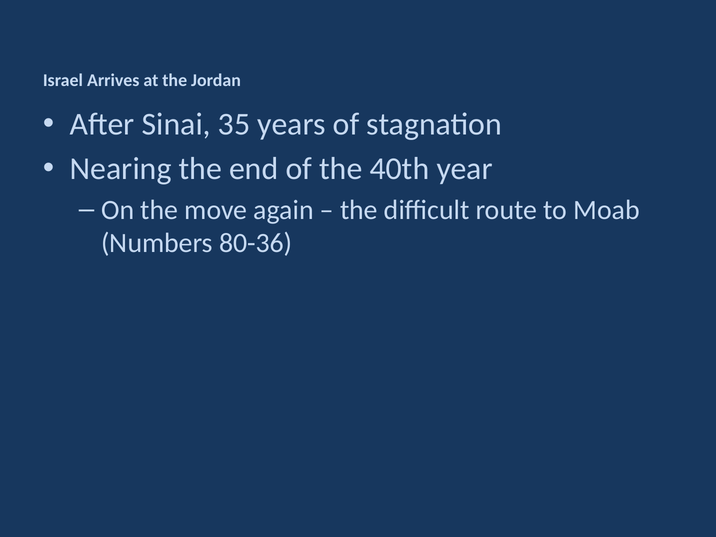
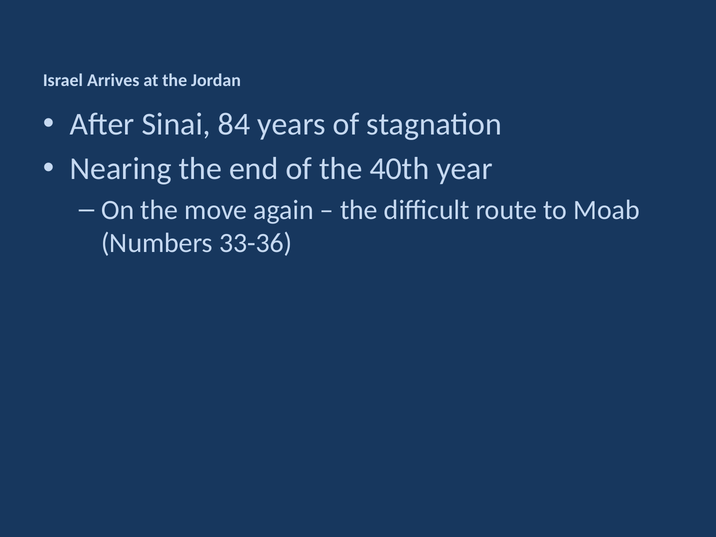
35: 35 -> 84 (234, 124)
80-36: 80-36 -> 33-36 (256, 243)
